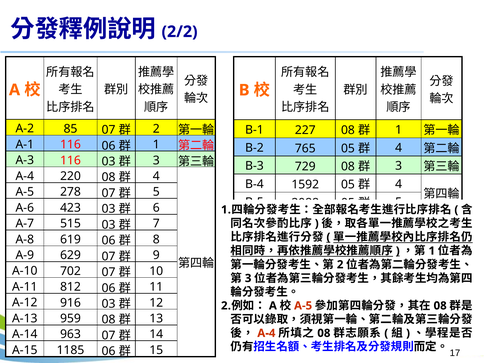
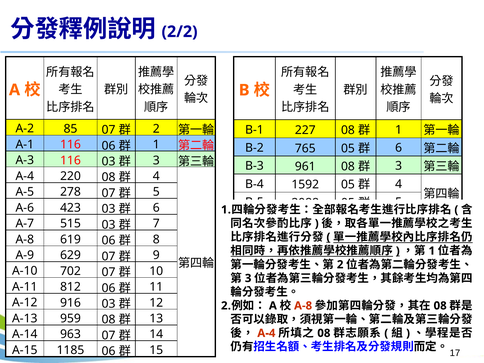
4: 4 -> 6 (399, 148)
729: 729 -> 961 (305, 166)
A-5: A-5 -> A-8 (303, 306)
